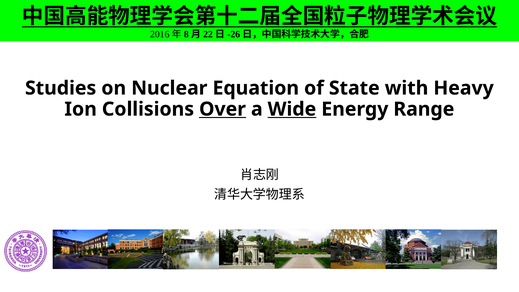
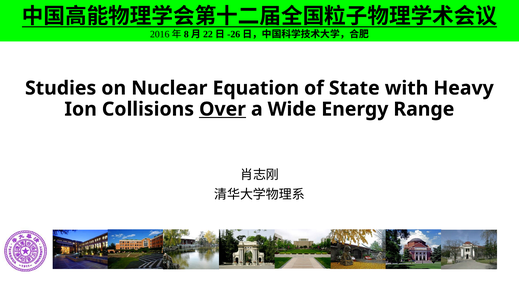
Wide underline: present -> none (292, 109)
